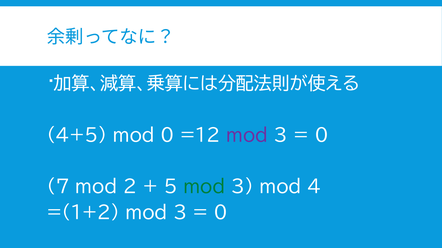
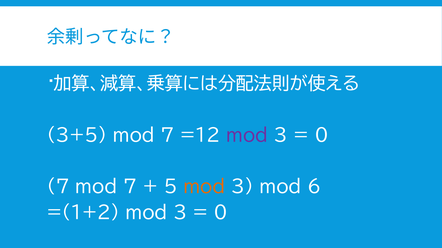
4+5: 4+5 -> 3+5 (77, 136)
0: 0 -> 7 (167, 136)
7 mod 2: 2 -> 7 (130, 188)
mod colour: green -> orange (204, 188)
4: 4 -> 6 (314, 188)
